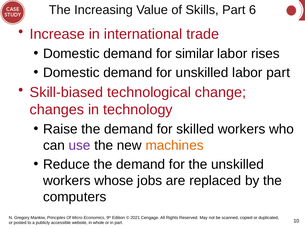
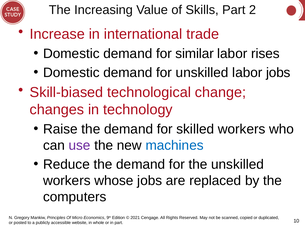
6: 6 -> 2 (253, 10)
labor part: part -> jobs (278, 73)
machines colour: orange -> blue (175, 145)
